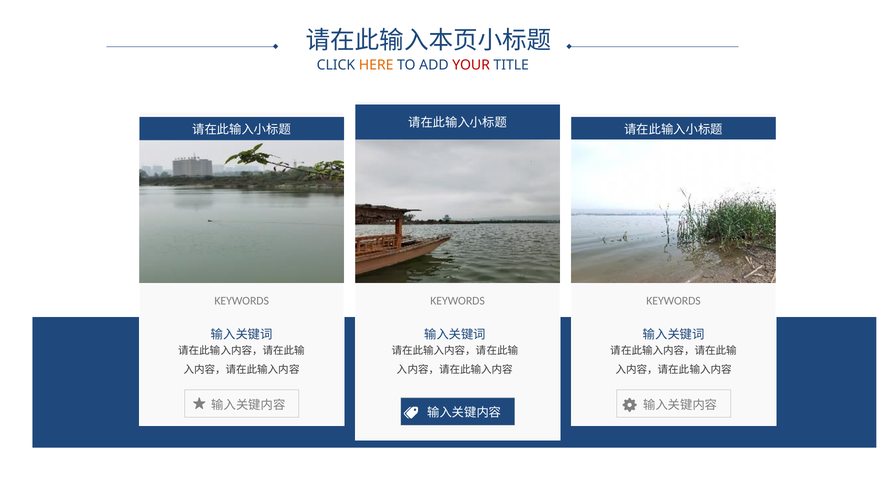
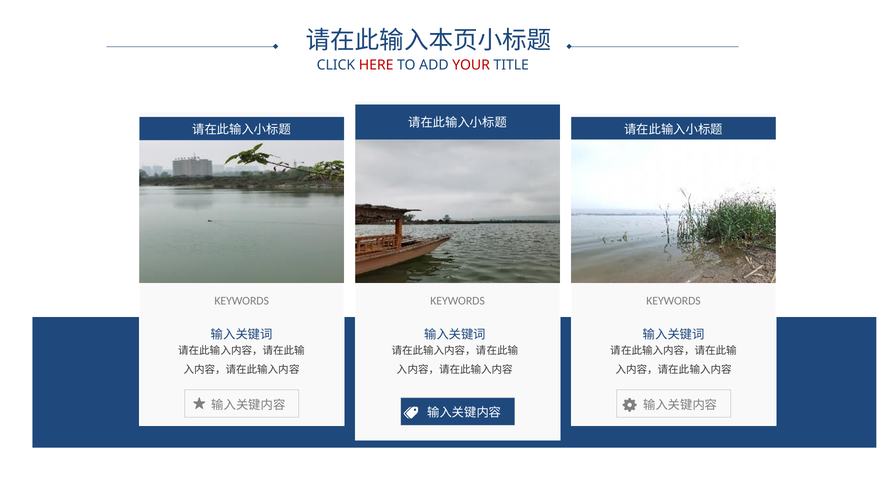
HERE colour: orange -> red (376, 65)
